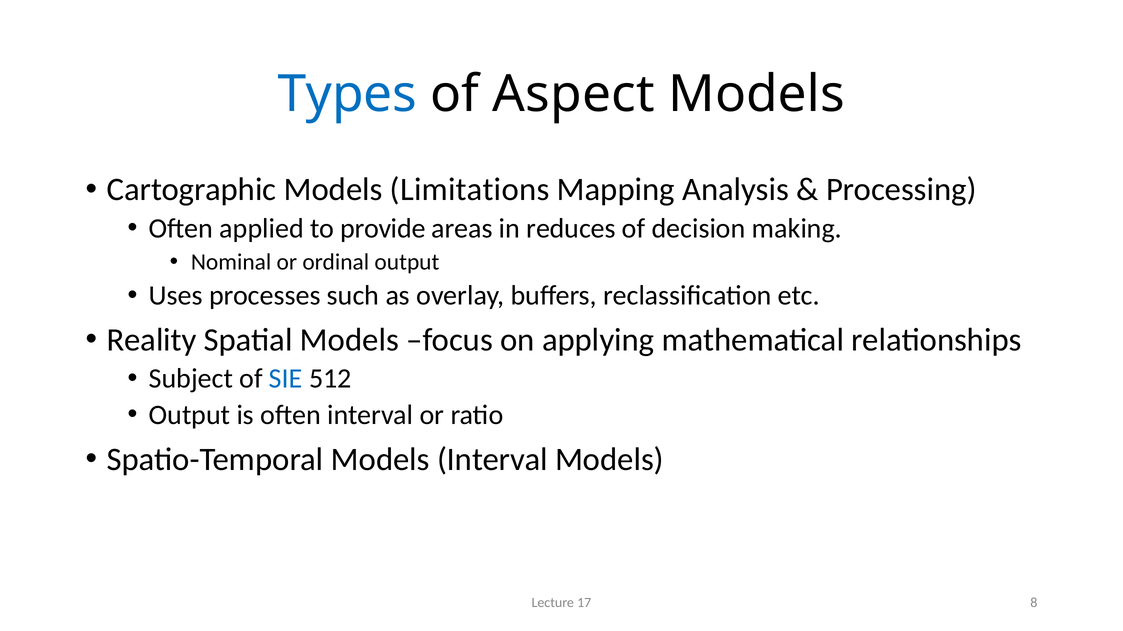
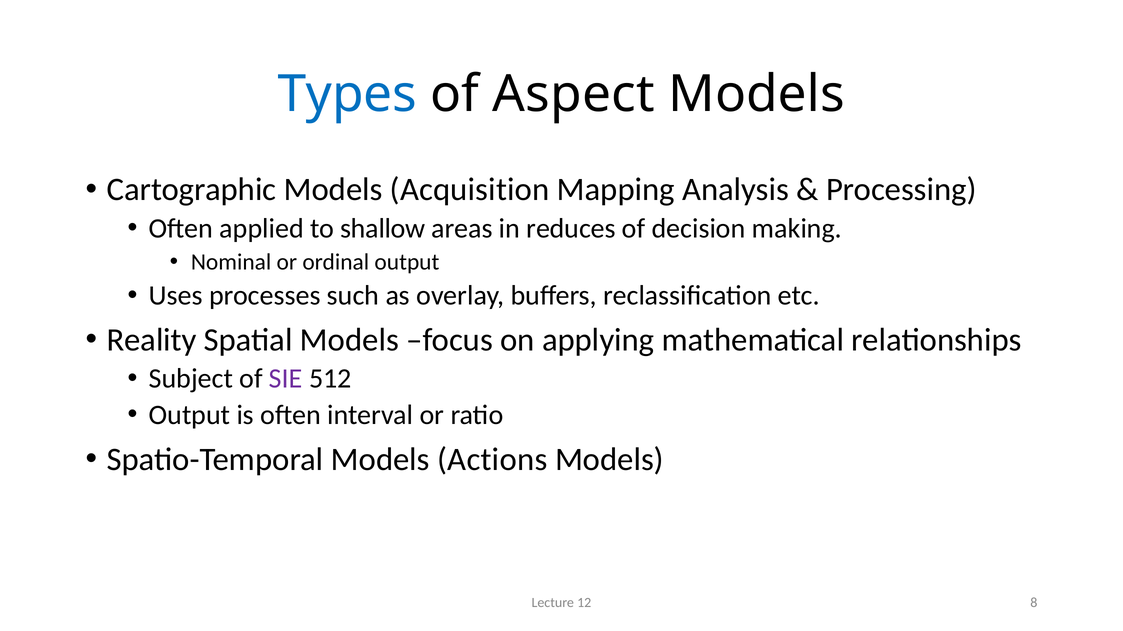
Limitations: Limitations -> Acquisition (470, 190)
provide: provide -> shallow (383, 229)
SIE colour: blue -> purple (286, 379)
Models Interval: Interval -> Actions (492, 460)
17: 17 -> 12 (584, 603)
